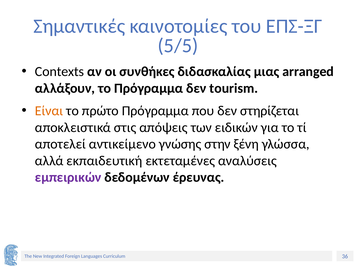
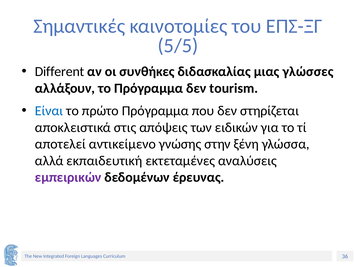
Contexts: Contexts -> Different (60, 72)
arranged: arranged -> γλώσσες (308, 72)
Είναι colour: orange -> blue (49, 111)
